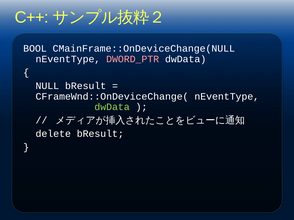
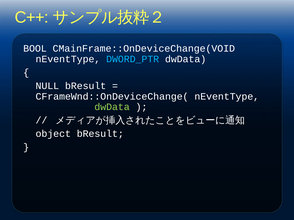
CMainFrame::OnDeviceChange(NULL: CMainFrame::OnDeviceChange(NULL -> CMainFrame::OnDeviceChange(VOID (144, 49)
DWORD_PTR colour: pink -> light blue (133, 59)
delete: delete -> object (53, 134)
